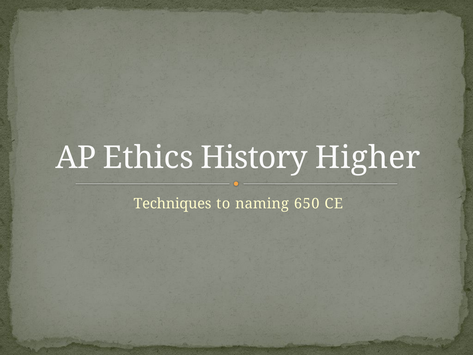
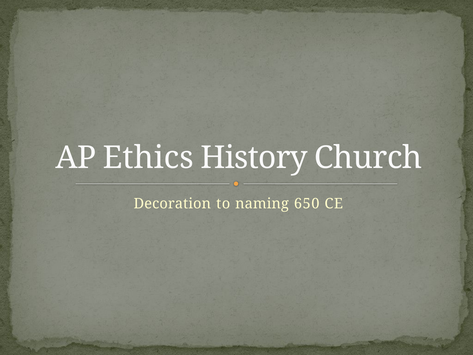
Higher: Higher -> Church (368, 158)
Techniques: Techniques -> Decoration (172, 203)
